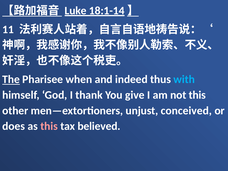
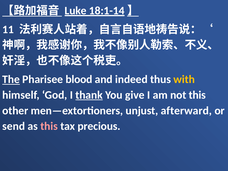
when: when -> blood (79, 79)
with colour: light blue -> yellow (184, 79)
thank underline: none -> present (89, 95)
conceived: conceived -> afterward (186, 111)
does: does -> send (14, 126)
believed: believed -> precious (99, 126)
